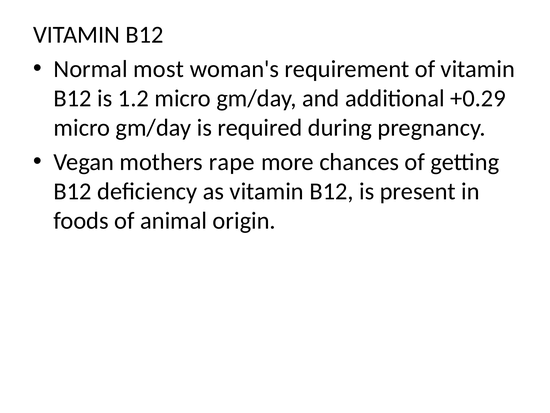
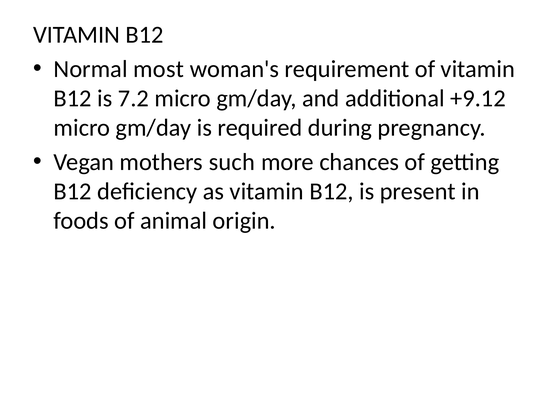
1.2: 1.2 -> 7.2 (133, 98)
+0.29: +0.29 -> +9.12 (478, 98)
rape: rape -> such (232, 162)
